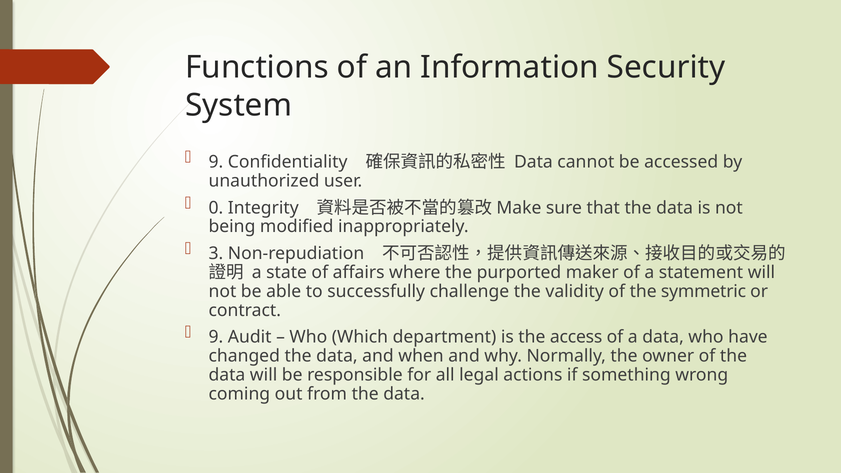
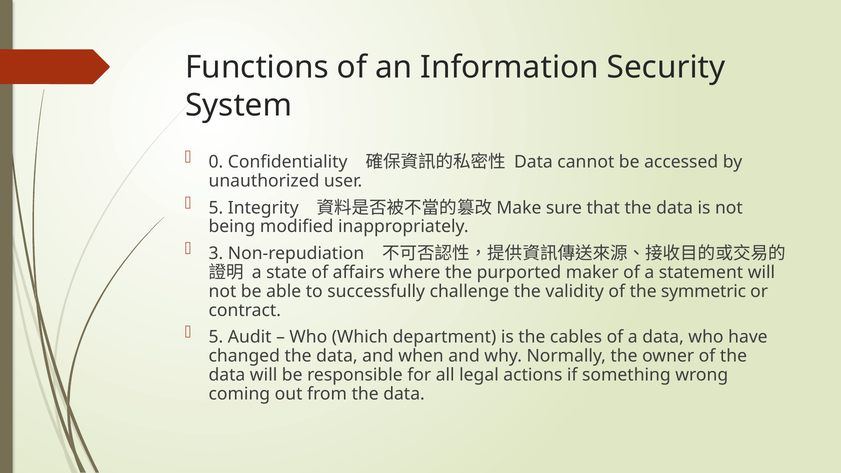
9: 9 -> 0 (216, 162)
0: 0 -> 5 (216, 208)
9: 9 -> 5 (216, 337)
access: access -> cables (576, 337)
